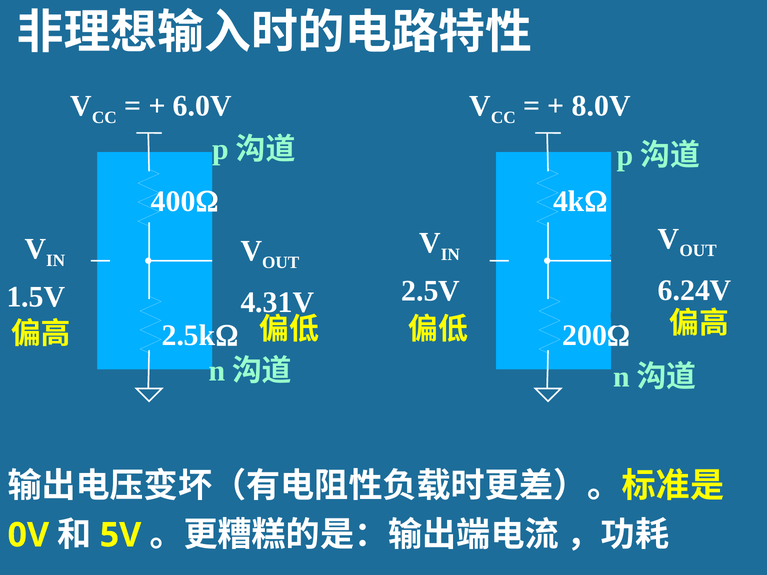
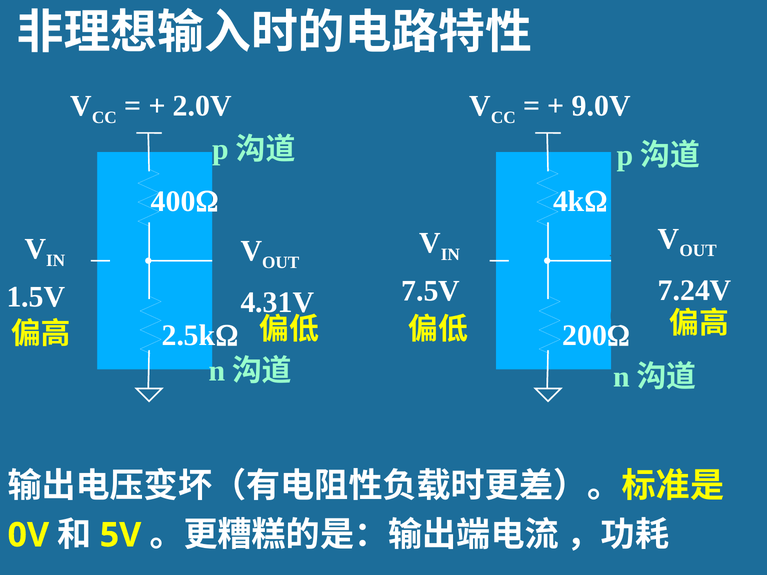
6.0V: 6.0V -> 2.0V (202, 106)
8.0V: 8.0V -> 9.0V (601, 106)
6.24V: 6.24V -> 7.24V (695, 290)
2.5V: 2.5V -> 7.5V (431, 291)
